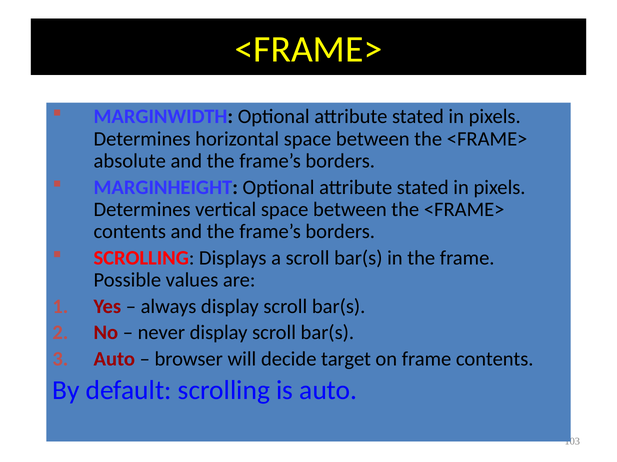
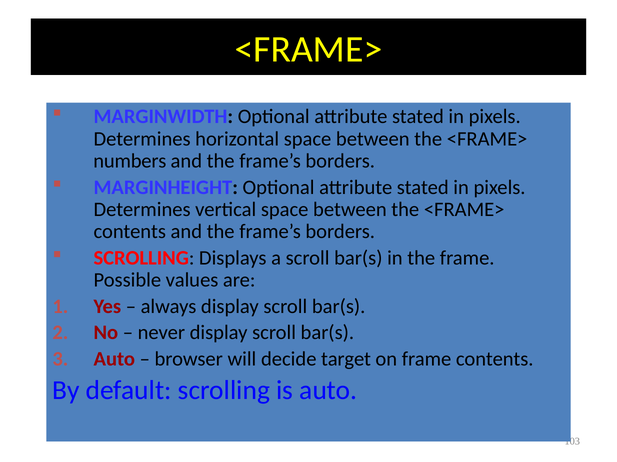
absolute: absolute -> numbers (130, 161)
